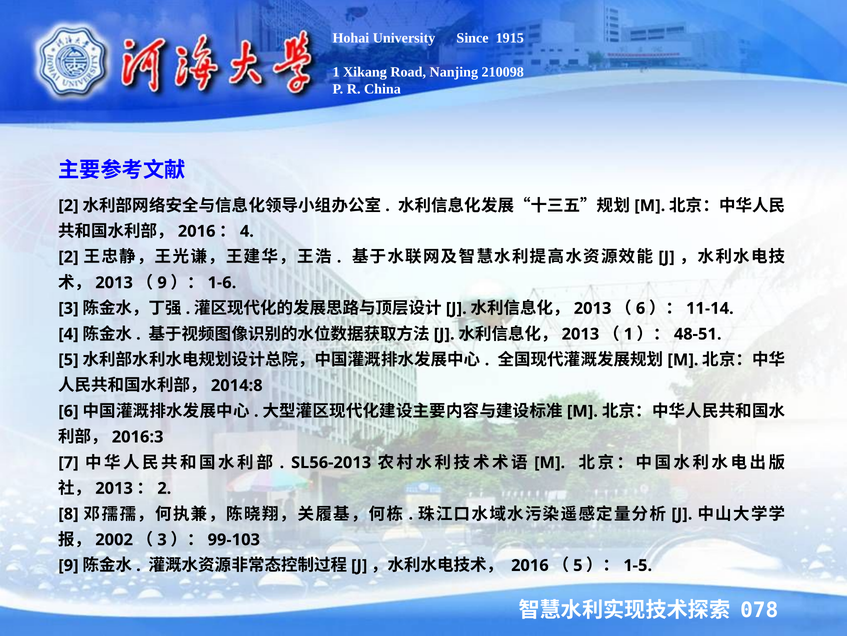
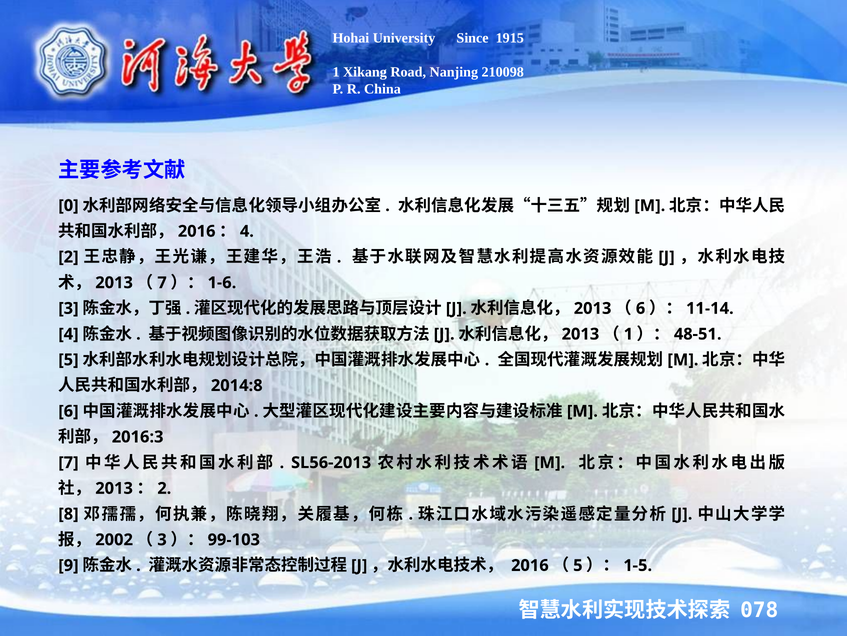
2: 2 -> 0 (68, 205)
9: 9 -> 7 (162, 282)
